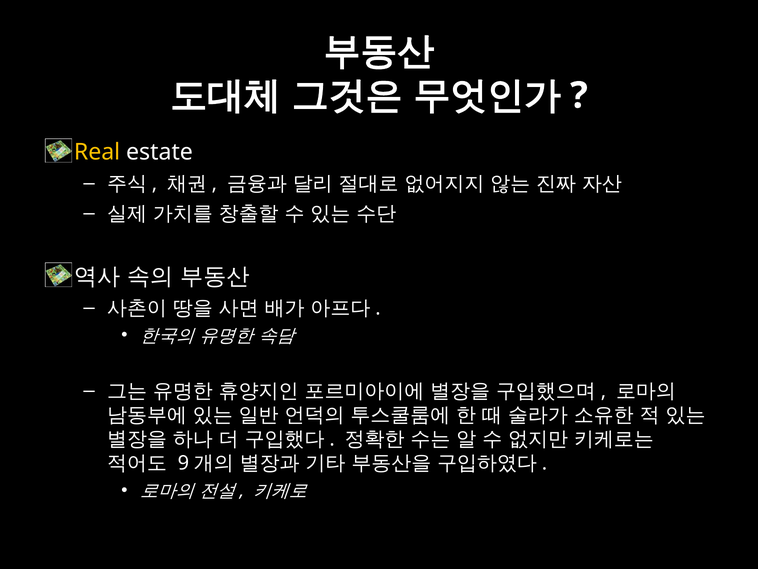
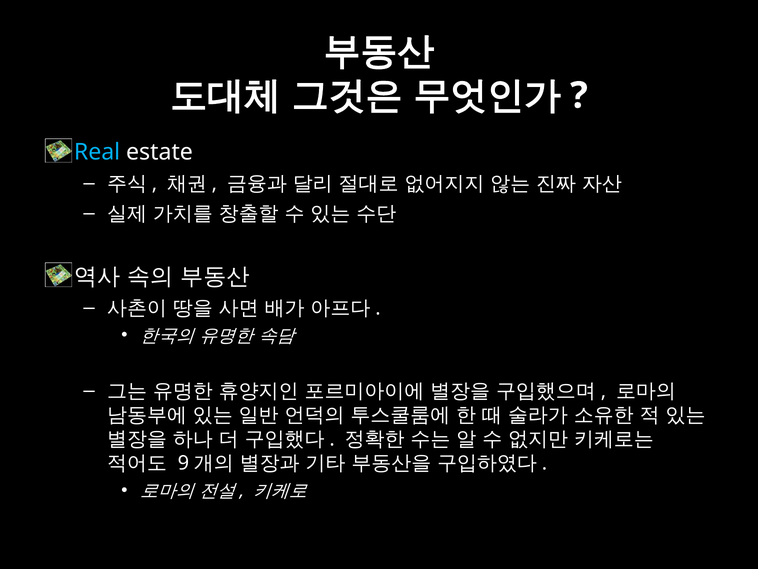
Real colour: yellow -> light blue (97, 152)
